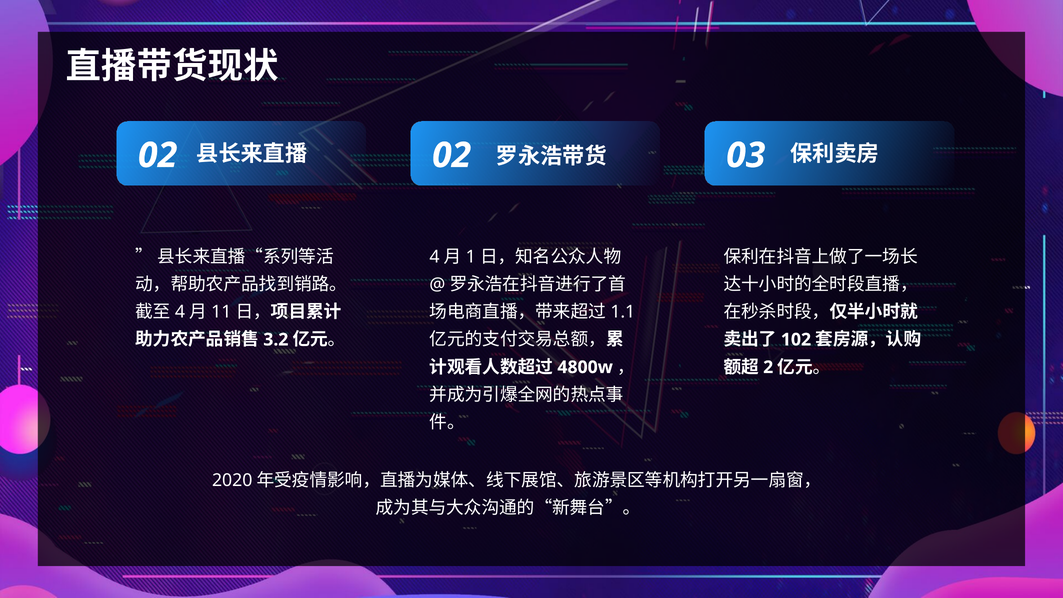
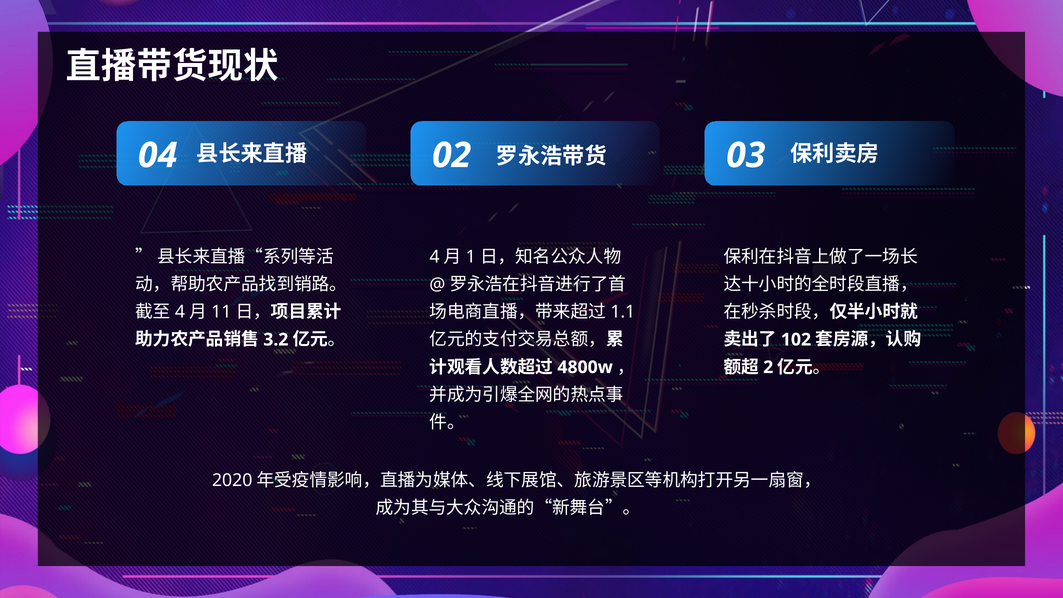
0 2: 2 -> 4 (168, 155)
